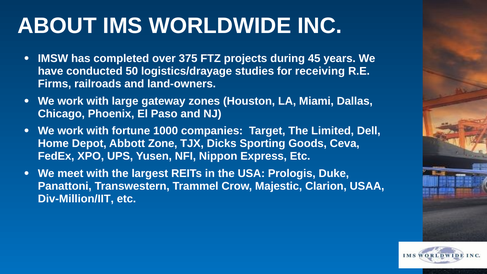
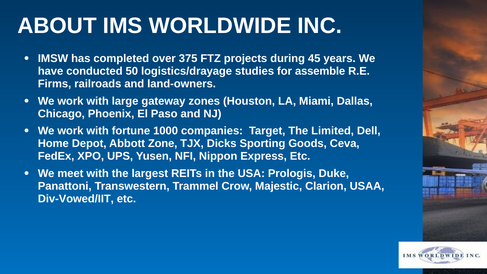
receiving: receiving -> assemble (320, 71)
Div-Million/IIT: Div-Million/IIT -> Div-Vowed/IIT (76, 199)
